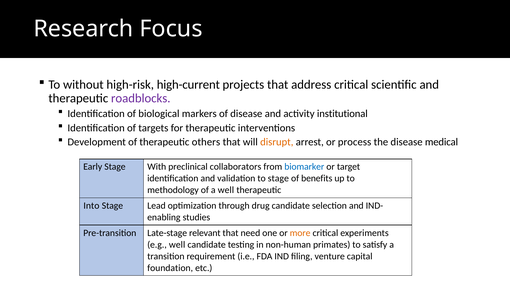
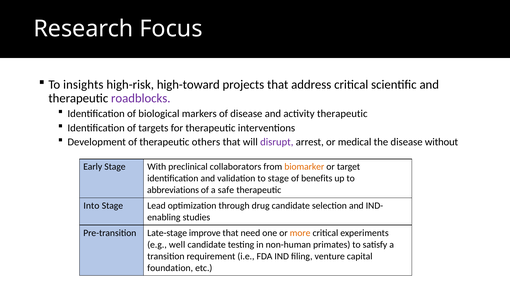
without: without -> insights (83, 85)
high-current: high-current -> high-toward (188, 85)
activity institutional: institutional -> therapeutic (342, 114)
disrupt colour: orange -> purple (277, 142)
process: process -> medical (355, 142)
medical: medical -> without (442, 142)
biomarker colour: blue -> orange (304, 167)
methodology: methodology -> abbreviations (173, 190)
a well: well -> safe (226, 190)
relevant: relevant -> improve (205, 233)
